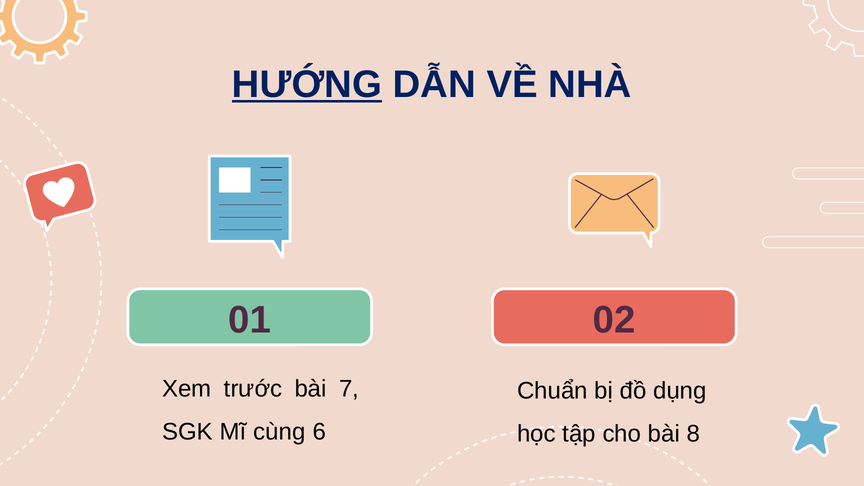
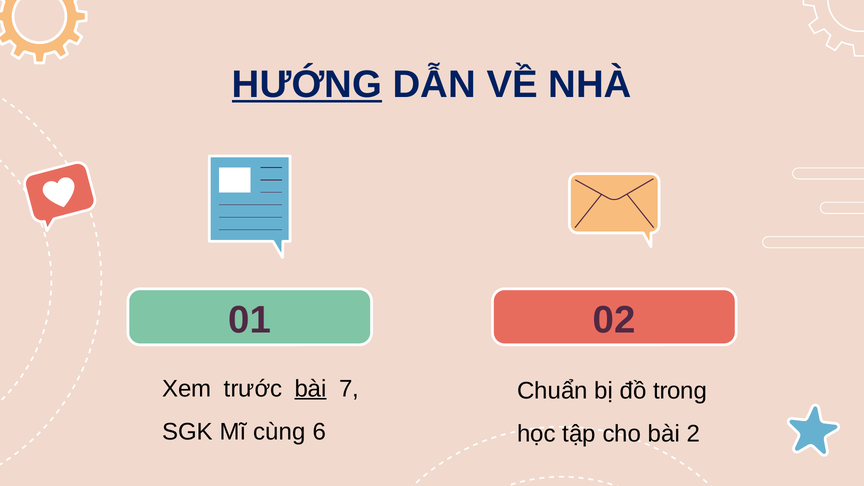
bài underline: none -> present (311, 389)
dụng: dụng -> trong (680, 391)
8: 8 -> 2 (693, 434)
